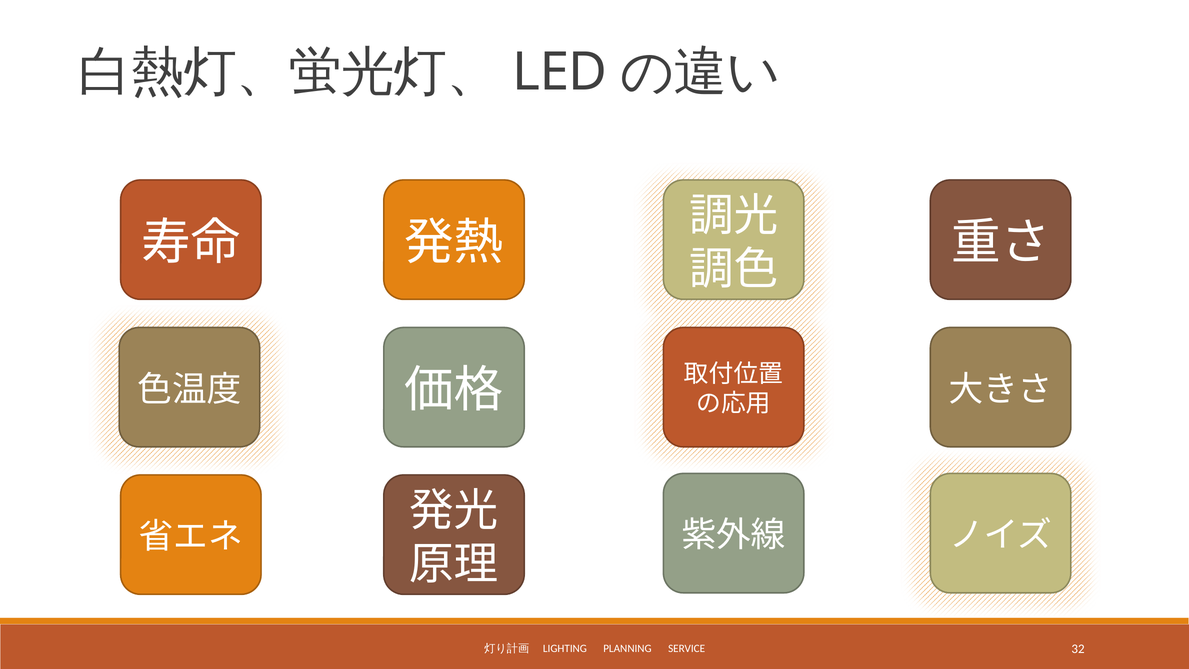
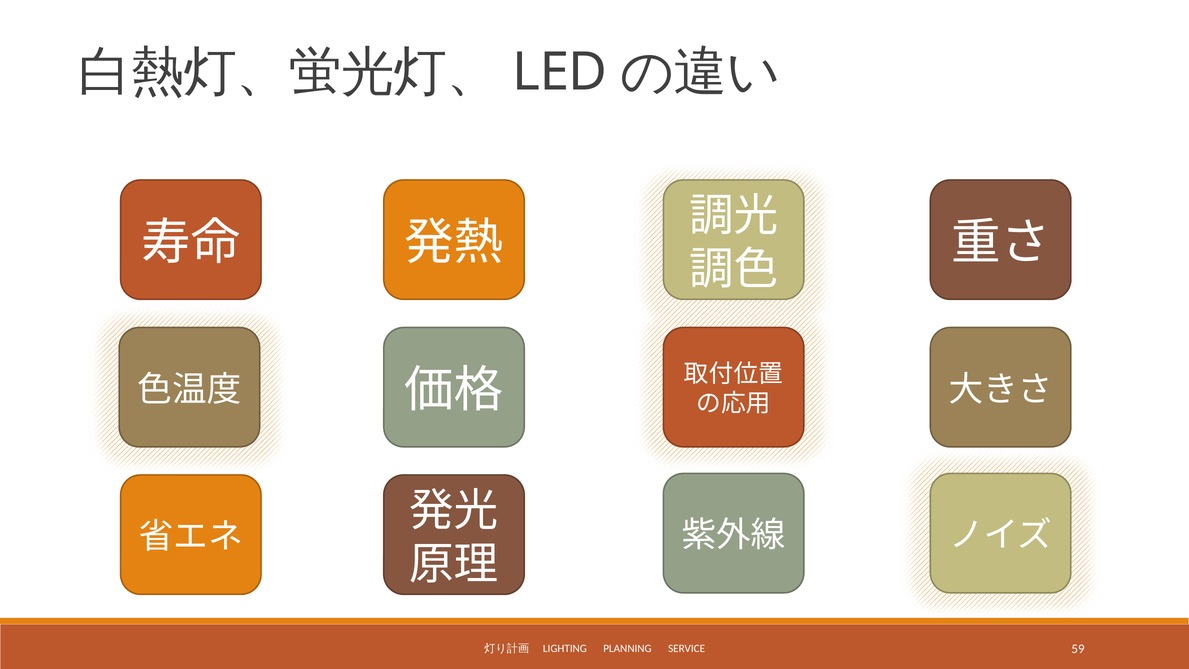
32: 32 -> 59 (1078, 649)
